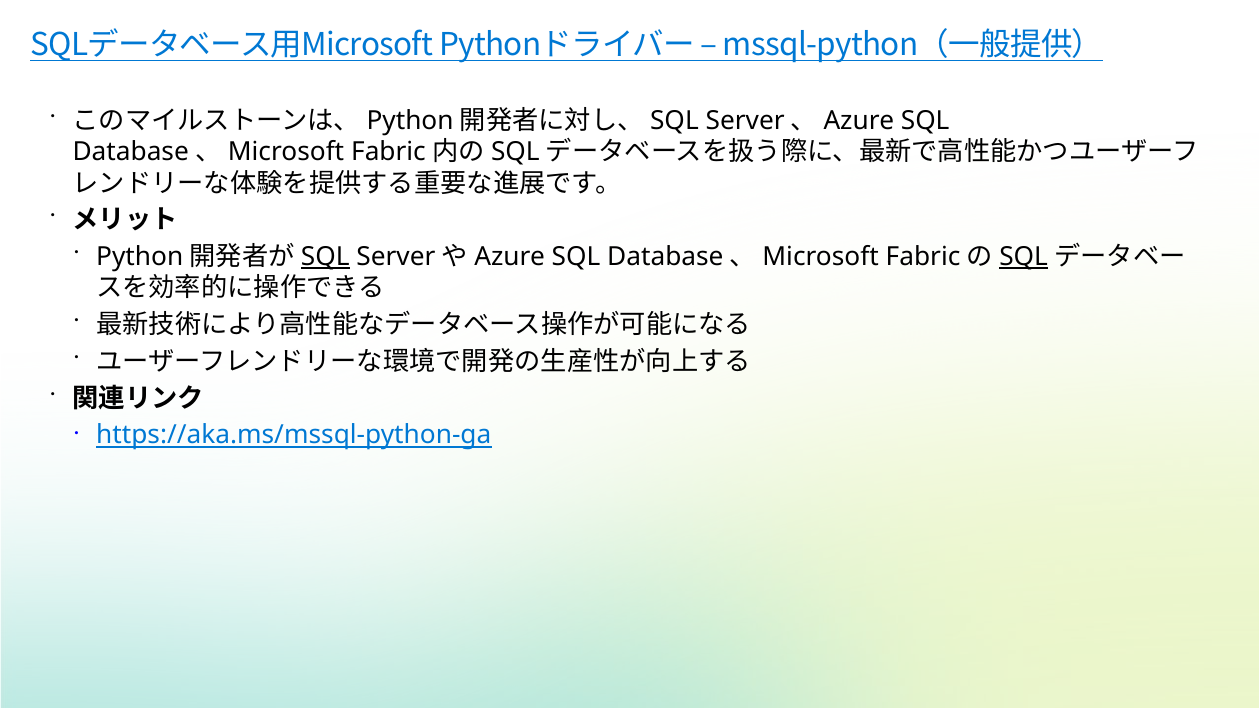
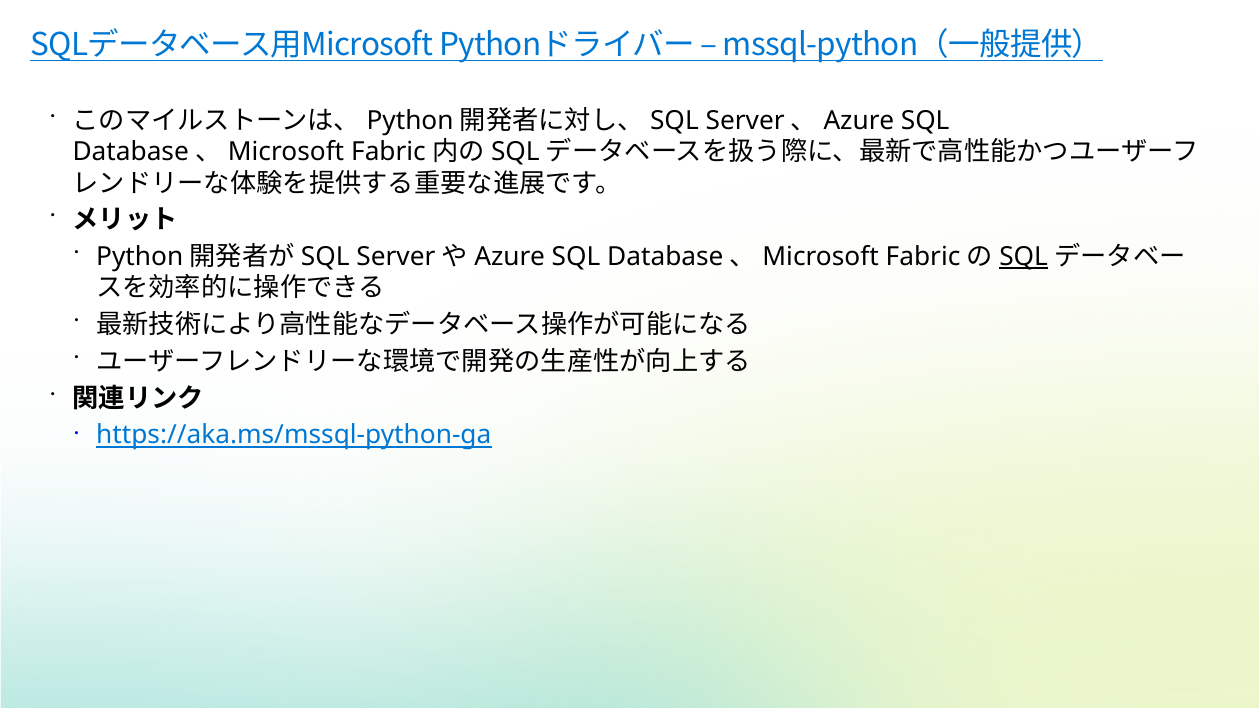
SQL underline: present -> none (325, 257)
